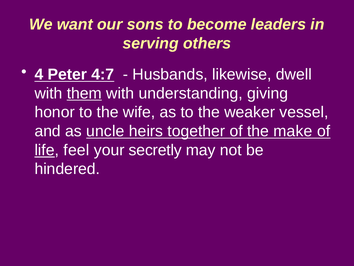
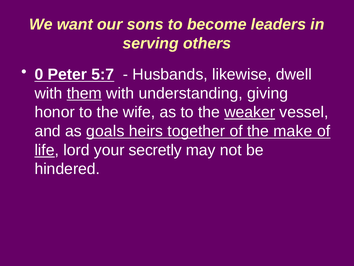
4: 4 -> 0 (39, 74)
4:7: 4:7 -> 5:7 (103, 74)
weaker underline: none -> present (250, 112)
uncle: uncle -> goals (105, 131)
feel: feel -> lord (76, 150)
